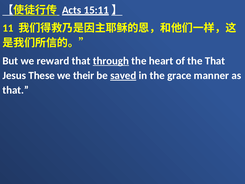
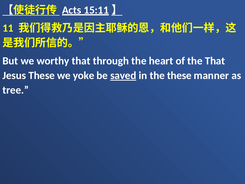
reward: reward -> worthy (53, 61)
through underline: present -> none (111, 61)
their: their -> yoke (84, 75)
the grace: grace -> these (179, 75)
that: that -> tree (16, 90)
